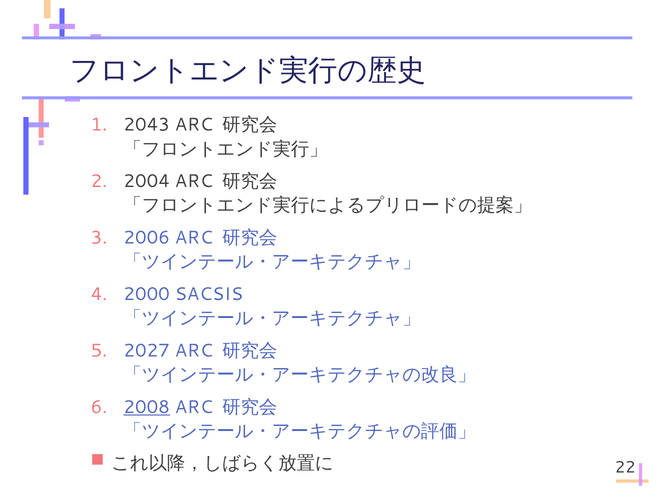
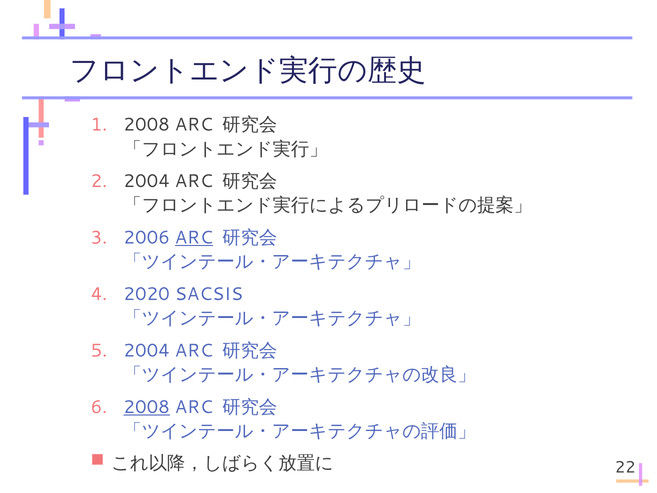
2043: 2043 -> 2008 (147, 125)
ARC underline: none -> present (194, 238)
2000: 2000 -> 2020 (147, 294)
2027: 2027 -> 2004 (147, 350)
